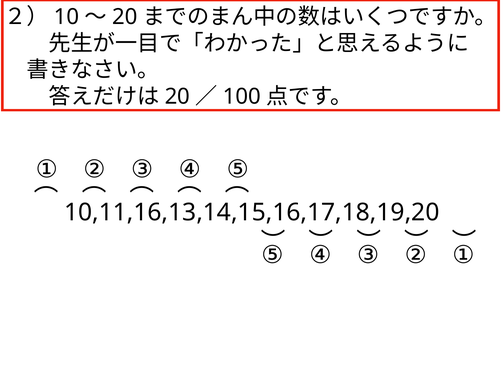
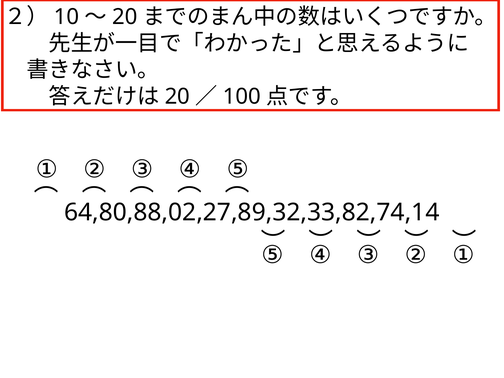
10,11,16,13,14,15,16,17,18,19,20: 10,11,16,13,14,15,16,17,18,19,20 -> 64,80,88,02,27,89,32,33,82,74,14 (252, 212)
